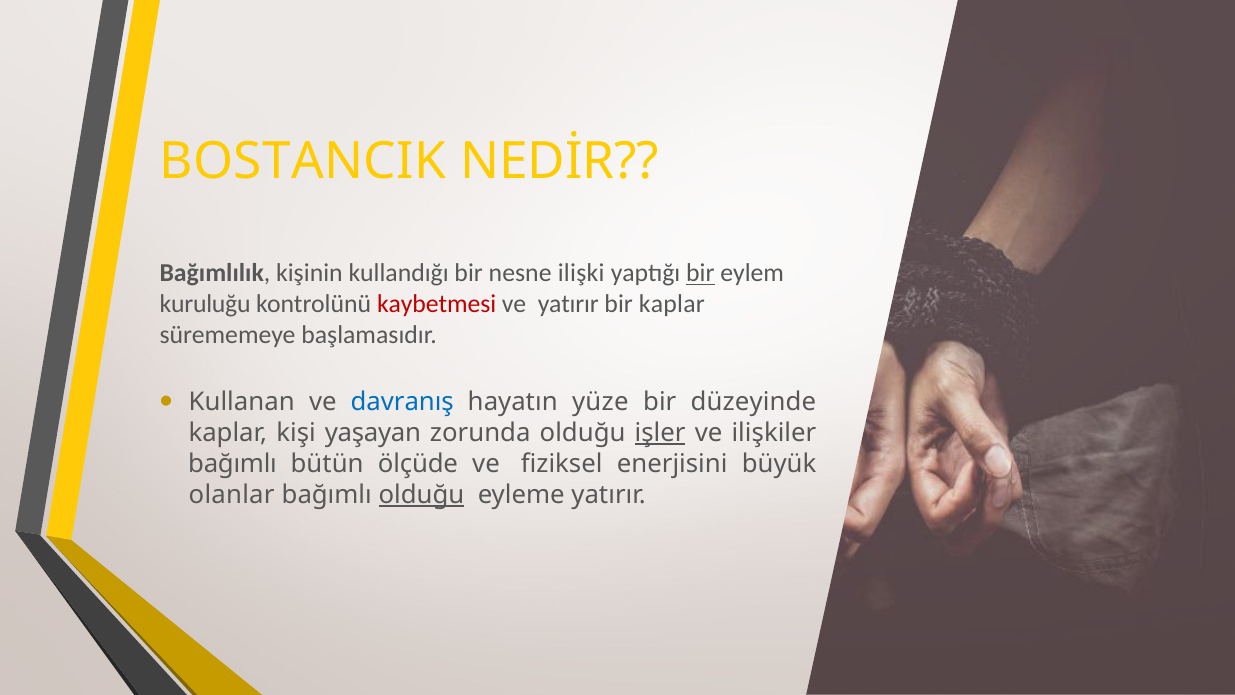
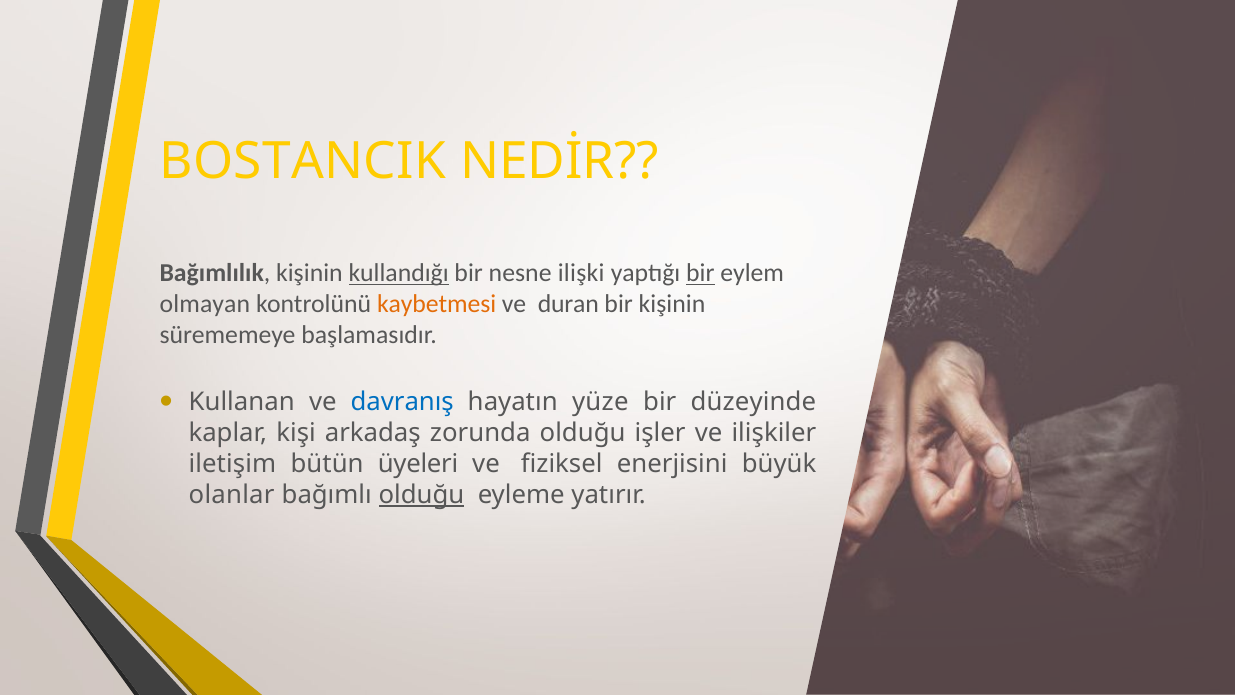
kullandığı underline: none -> present (399, 273)
kuruluğu: kuruluğu -> olmayan (205, 304)
kaybetmesi colour: red -> orange (437, 304)
ve yatırır: yatırır -> duran (568, 304)
bir kaplar: kaplar -> kişinin (672, 304)
yaşayan: yaşayan -> arkadaş (373, 433)
işler underline: present -> none (660, 433)
bağımlı: bağımlı -> iletişim (232, 464)
ölçüde: ölçüde -> üyeleri (418, 464)
